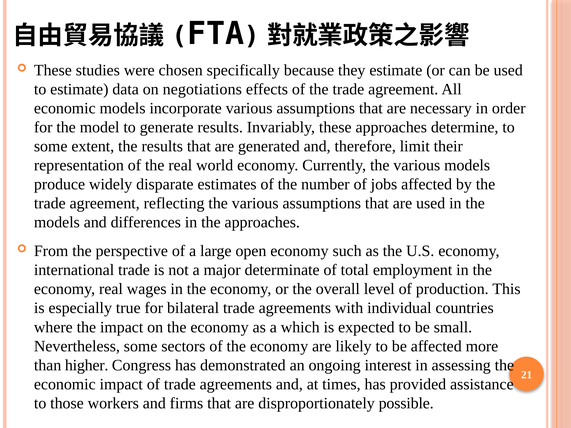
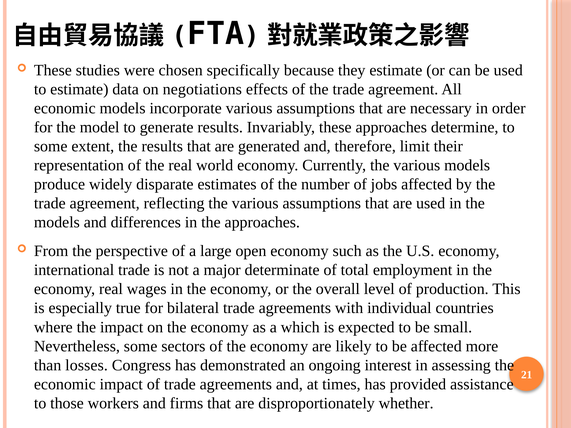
higher: higher -> losses (87, 365)
possible: possible -> whether (406, 403)
